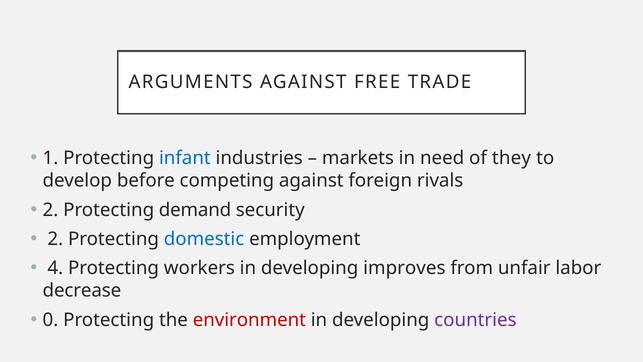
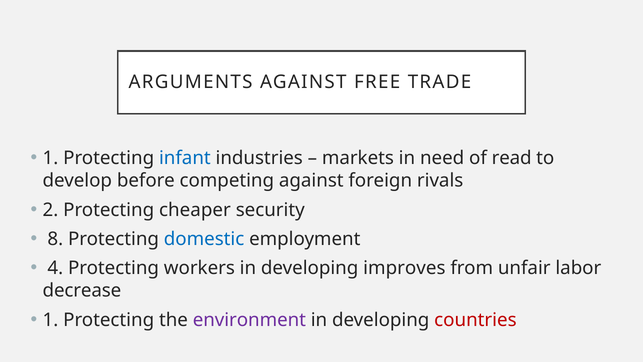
they: they -> read (512, 158)
demand: demand -> cheaper (195, 210)
2: 2 -> 8 (55, 239)
0: 0 -> 1 (50, 320)
environment colour: red -> purple (249, 320)
countries colour: purple -> red (475, 320)
